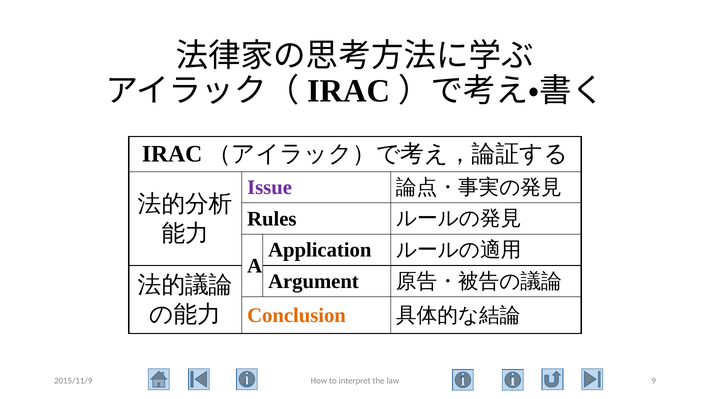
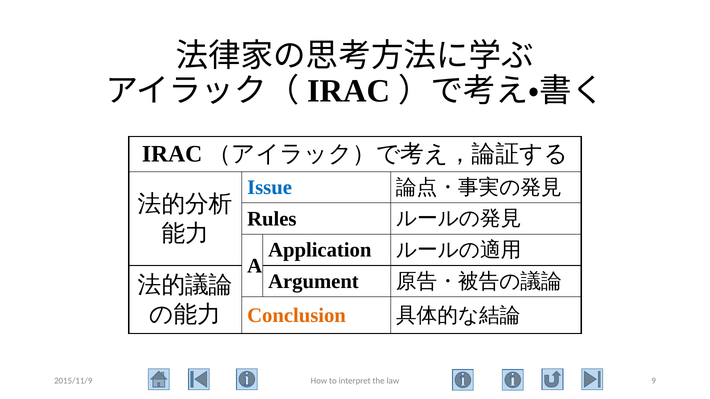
Issue colour: purple -> blue (270, 188)
